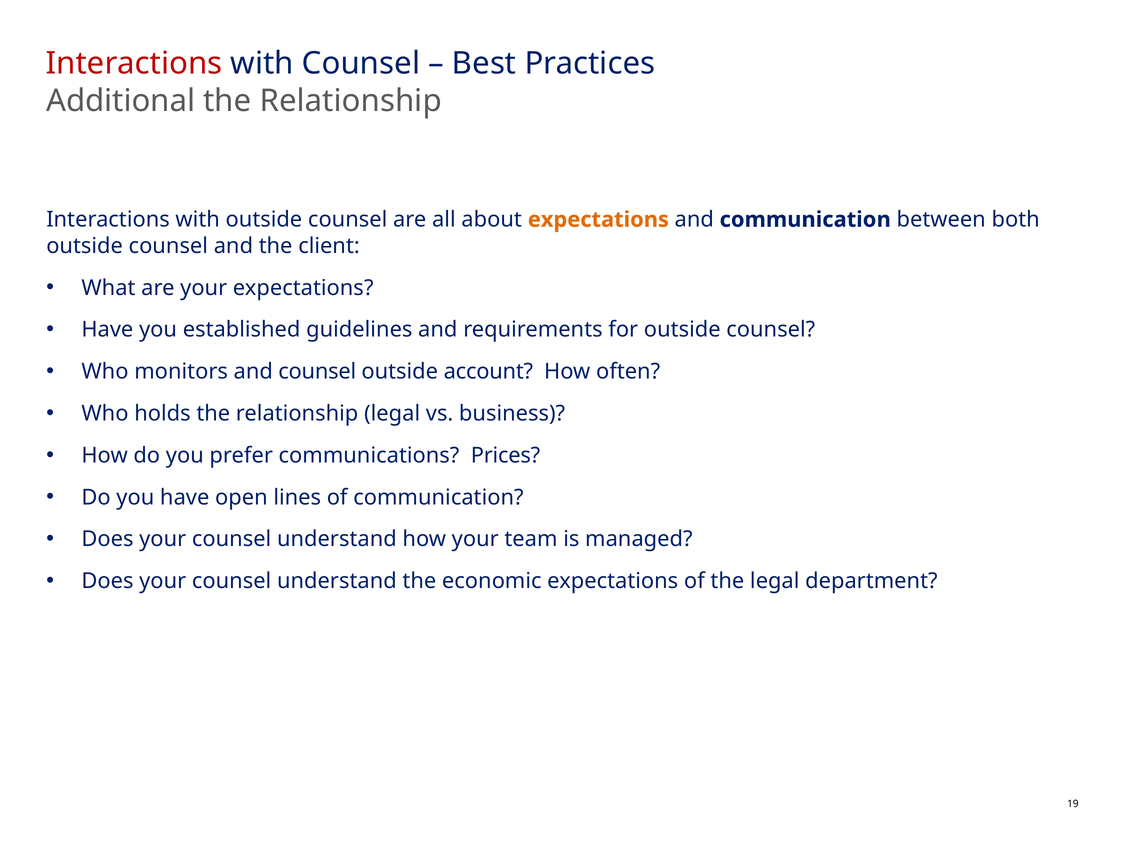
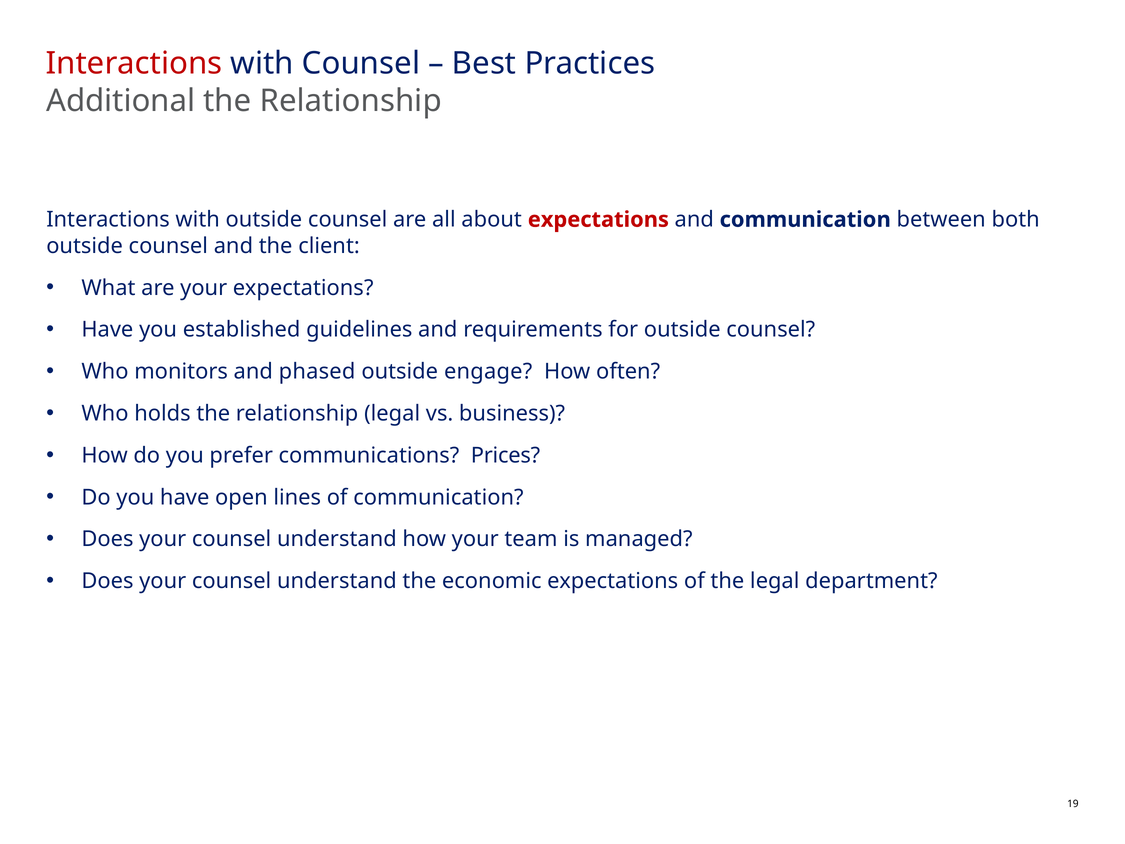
expectations colour: orange -> red (598, 220)
and counsel: counsel -> phased (317, 372)
account: account -> engage (488, 372)
